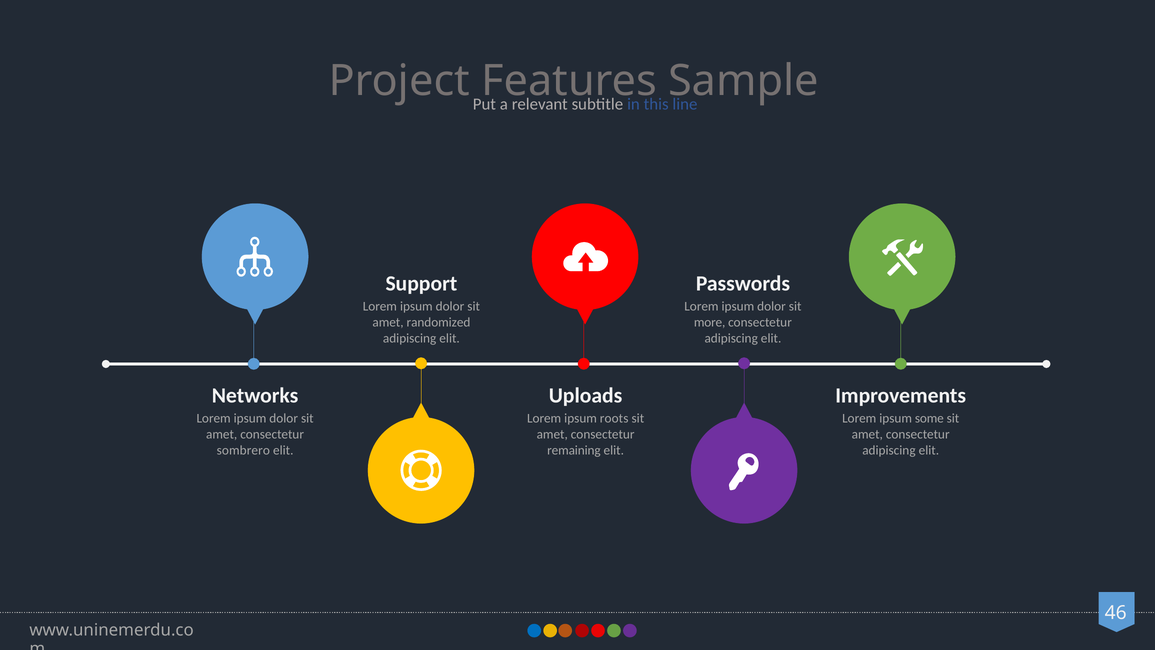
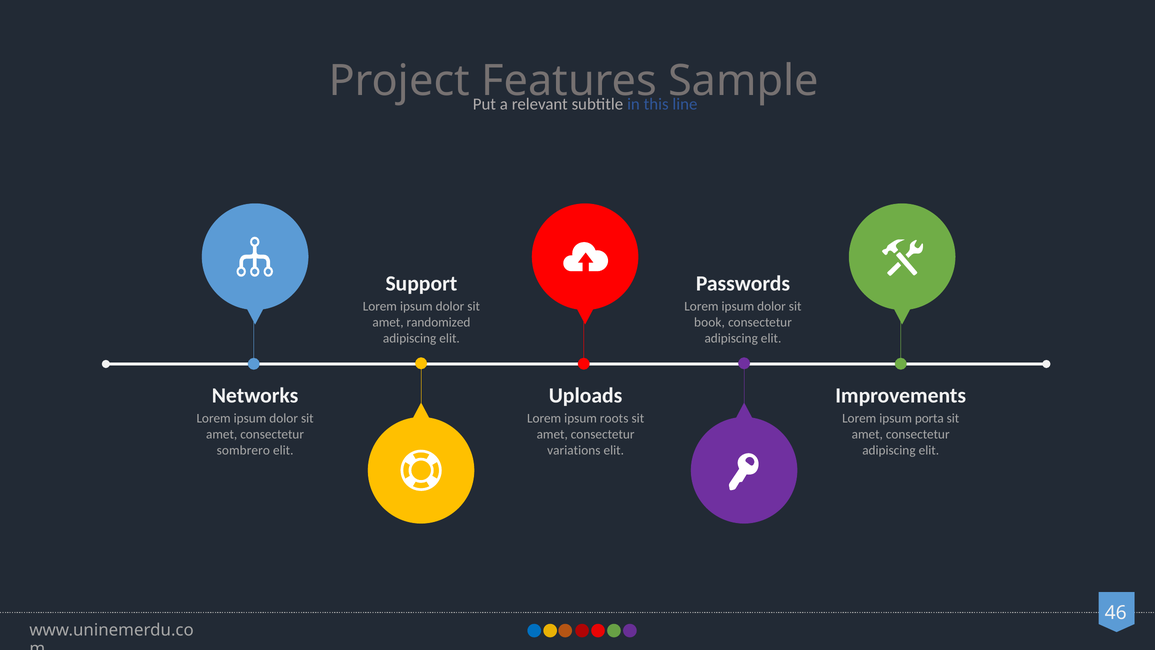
more: more -> book (709, 322)
some: some -> porta (929, 418)
remaining: remaining -> variations (574, 450)
